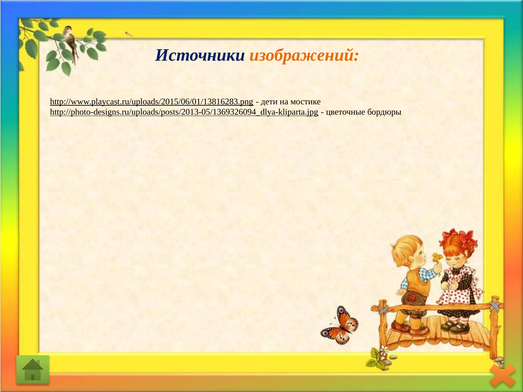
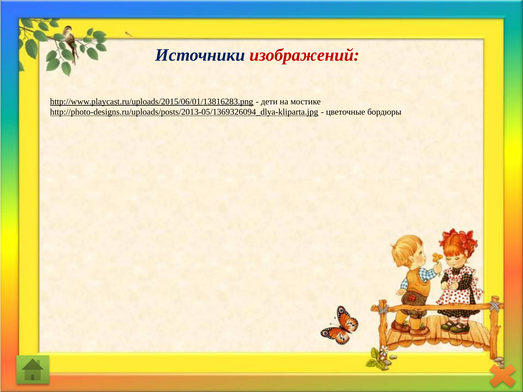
изображений colour: orange -> red (305, 55)
